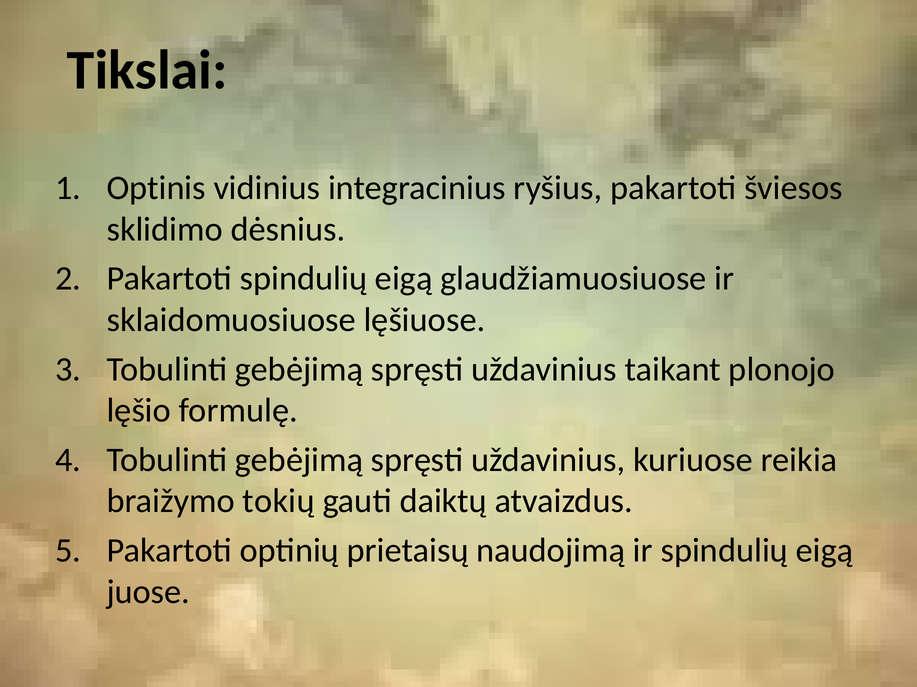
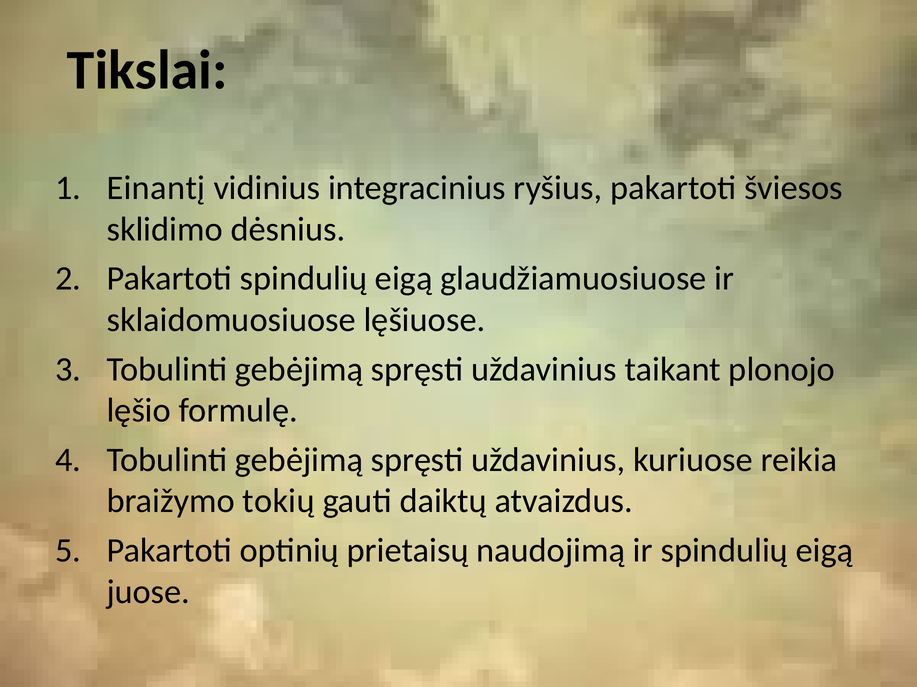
Optinis: Optinis -> Einantį (156, 188)
